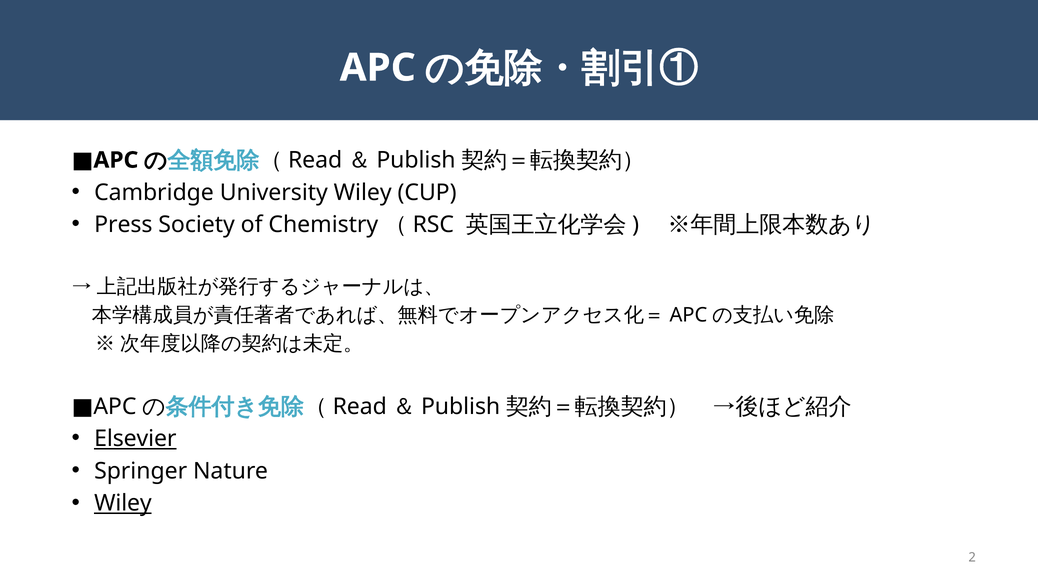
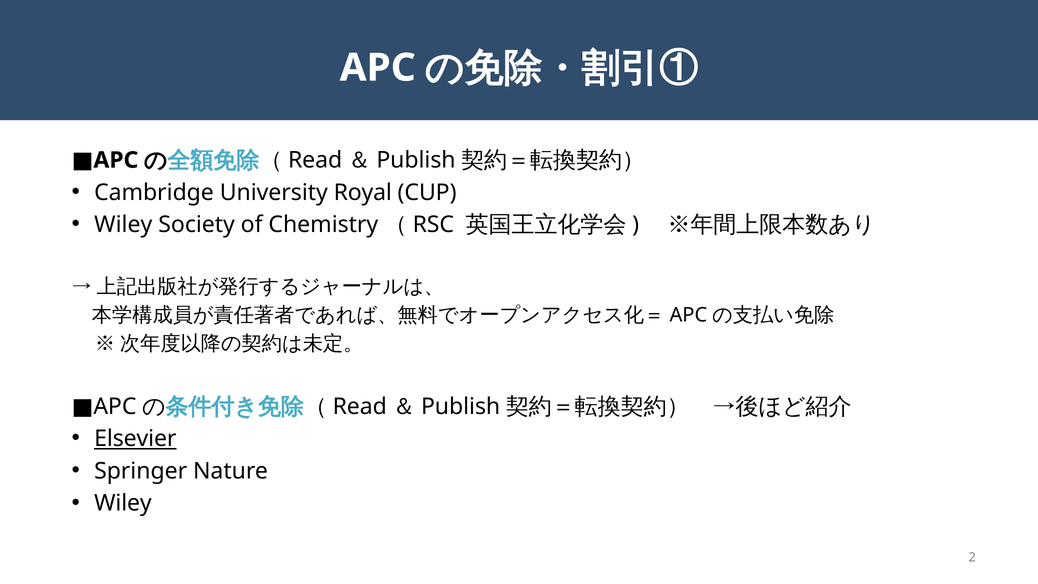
University Wiley: Wiley -> Royal (363, 192)
Press: Press -> Wiley (123, 225)
Wiley underline: present -> none (123, 503)
